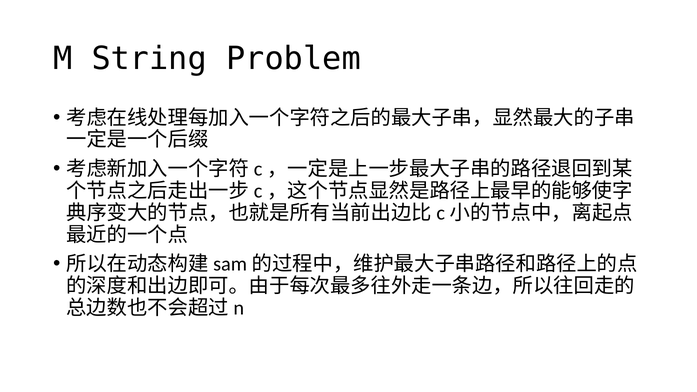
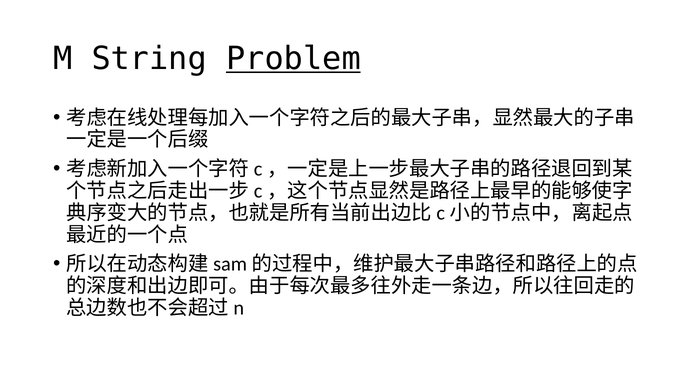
Problem underline: none -> present (293, 59)
